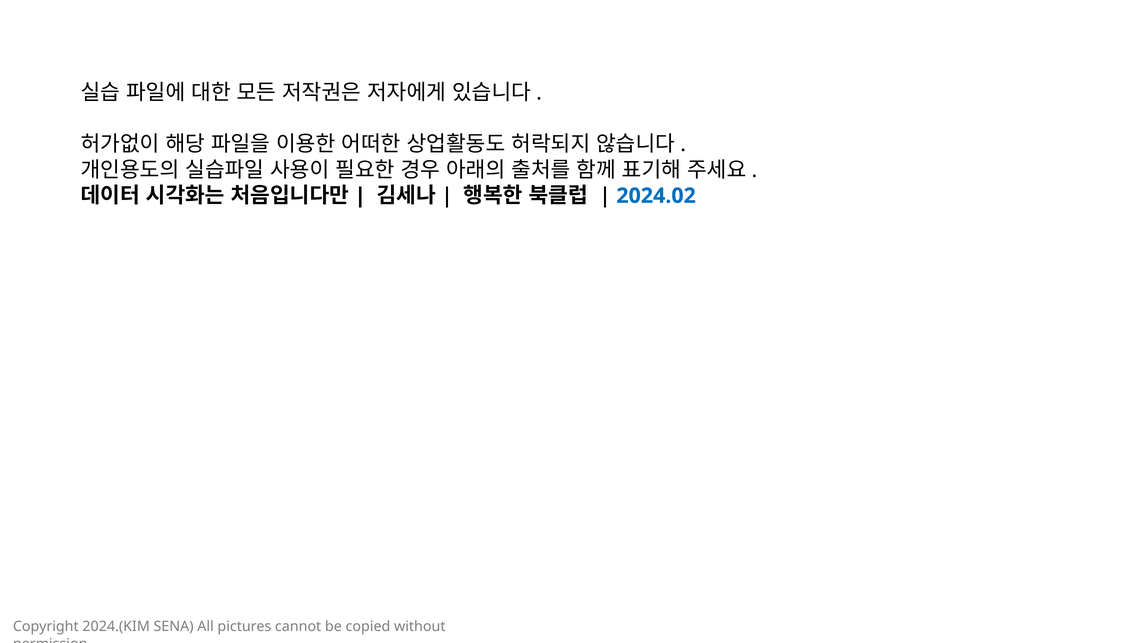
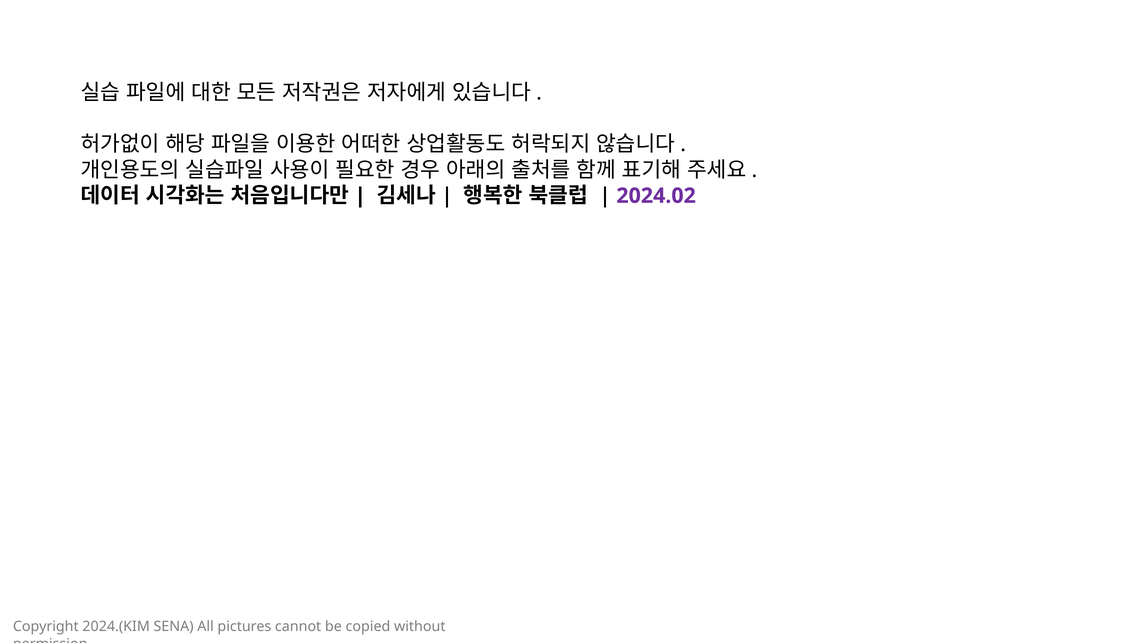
2024.02 colour: blue -> purple (656, 196)
